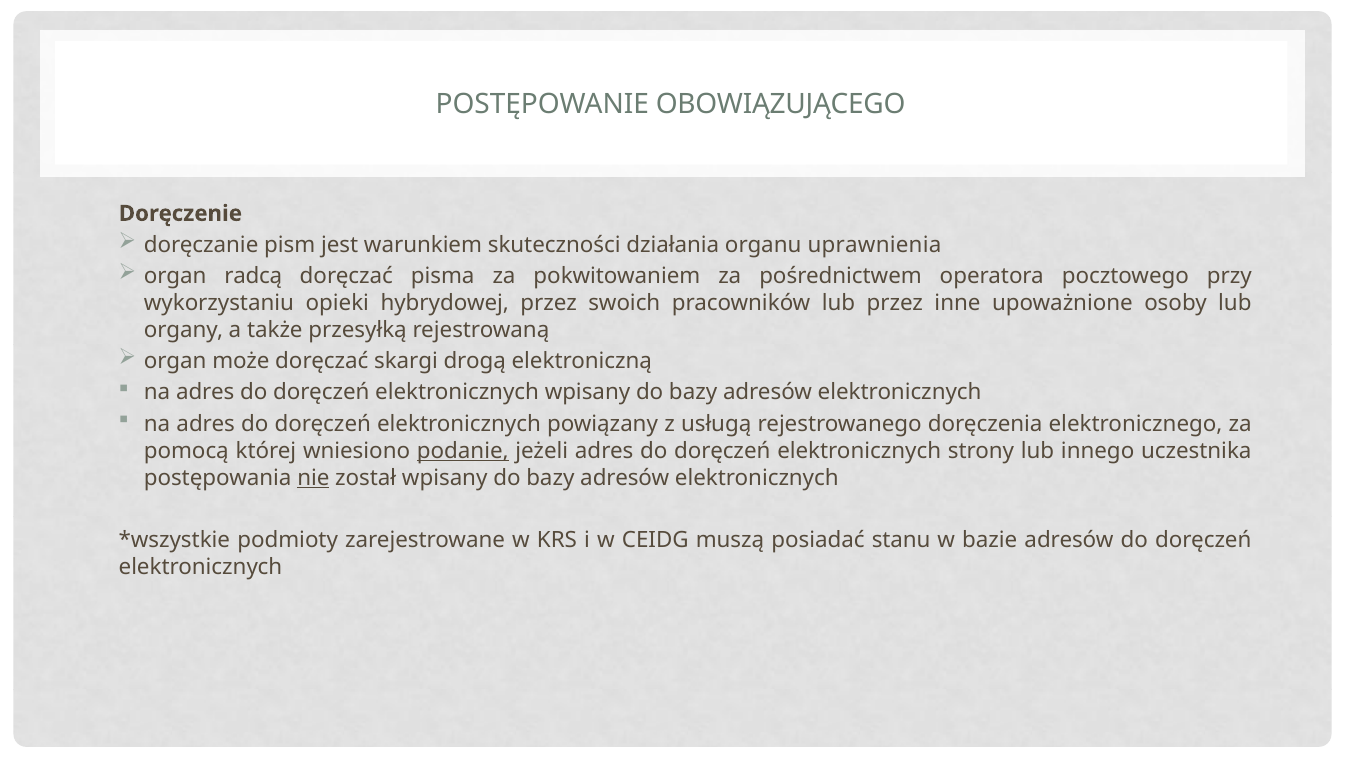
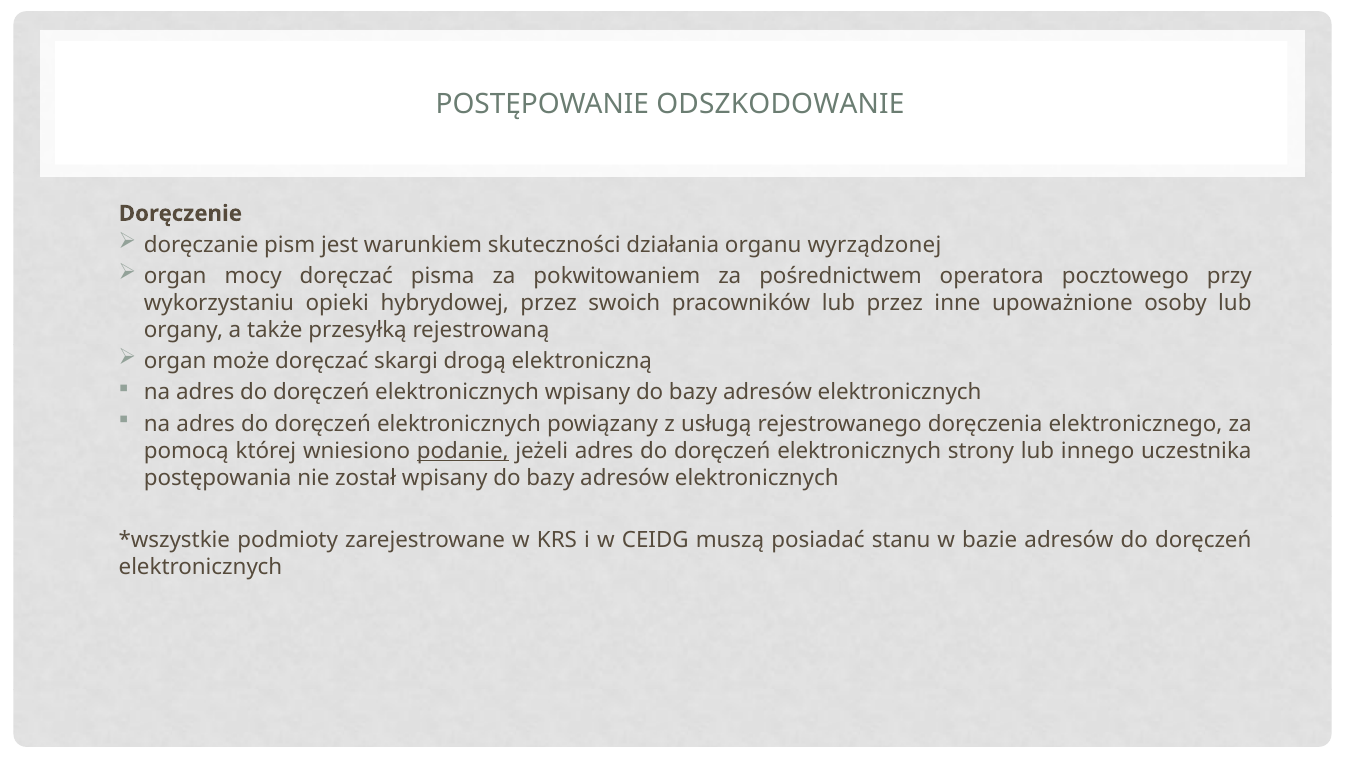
OBOWIĄZUJĄCEGO: OBOWIĄZUJĄCEGO -> ODSZKODOWANIE (780, 104)
uprawnienia: uprawnienia -> wyrządzonej (874, 245)
radcą: radcą -> mocy (253, 276)
nie underline: present -> none (313, 477)
